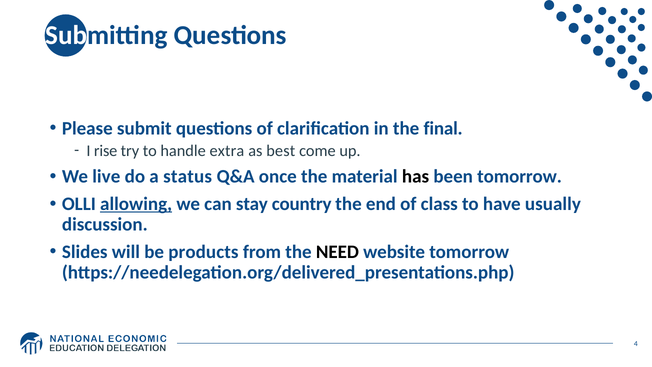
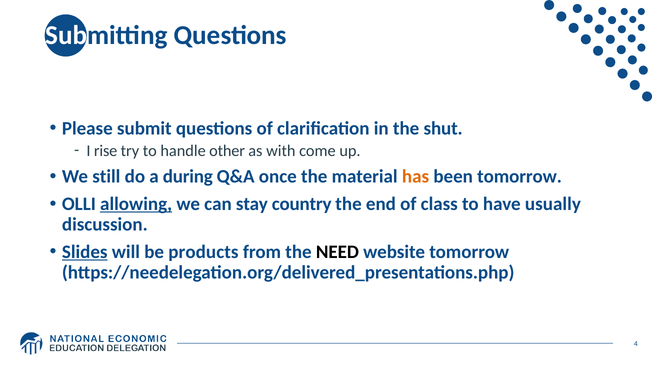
final: final -> shut (443, 128)
extra: extra -> other (227, 151)
best: best -> with (281, 151)
live: live -> still (106, 176)
status: status -> during (188, 176)
has colour: black -> orange (416, 176)
Slides underline: none -> present (85, 252)
